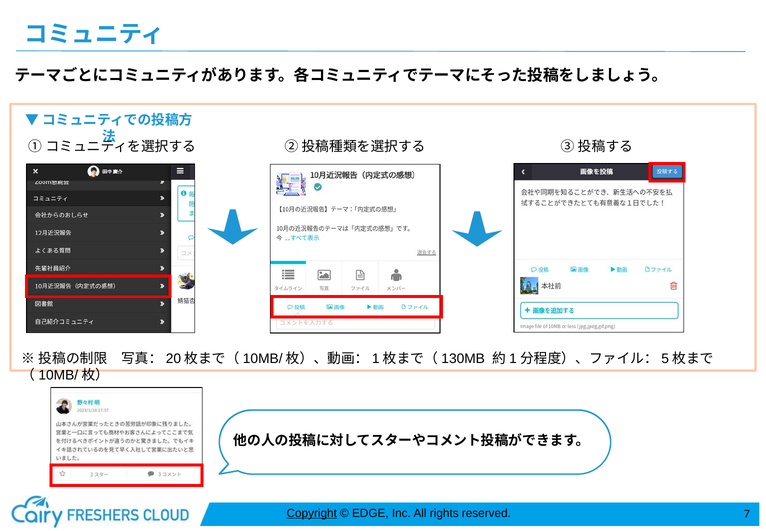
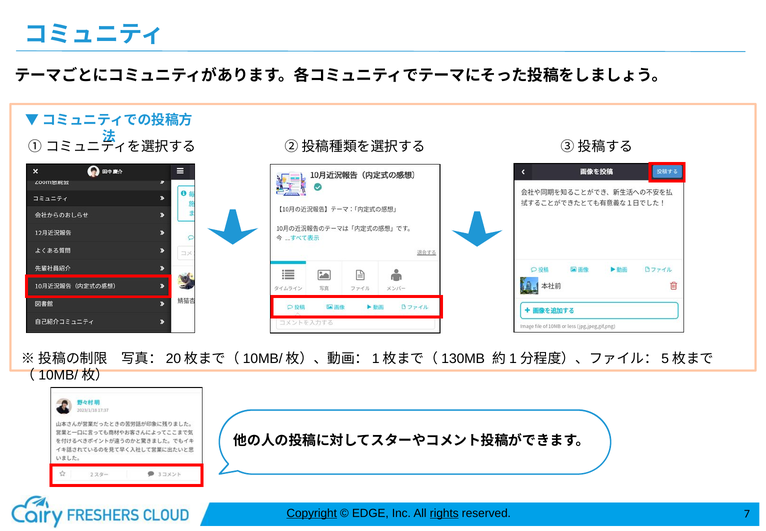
rights underline: none -> present (444, 512)
